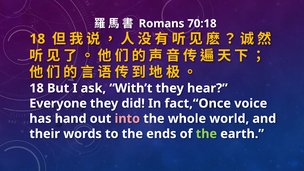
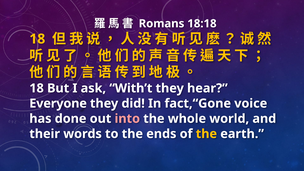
70:18: 70:18 -> 18:18 (202, 24)
fact,“Once: fact,“Once -> fact,“Gone (198, 103)
hand: hand -> done (71, 119)
the colour: light green -> yellow (206, 134)
